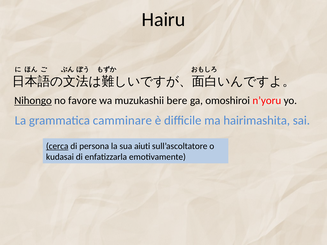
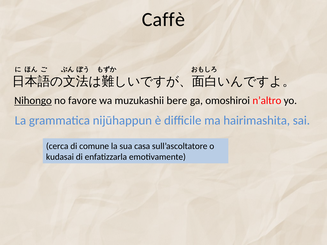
Hairu: Hairu -> Caffè (163, 20)
n’yoru: n’yoru -> n’altro (267, 101)
camminare: camminare -> nijūhappun (122, 121)
cerca underline: present -> none (57, 146)
persona: persona -> comune (94, 146)
aiuti: aiuti -> casa (142, 146)
